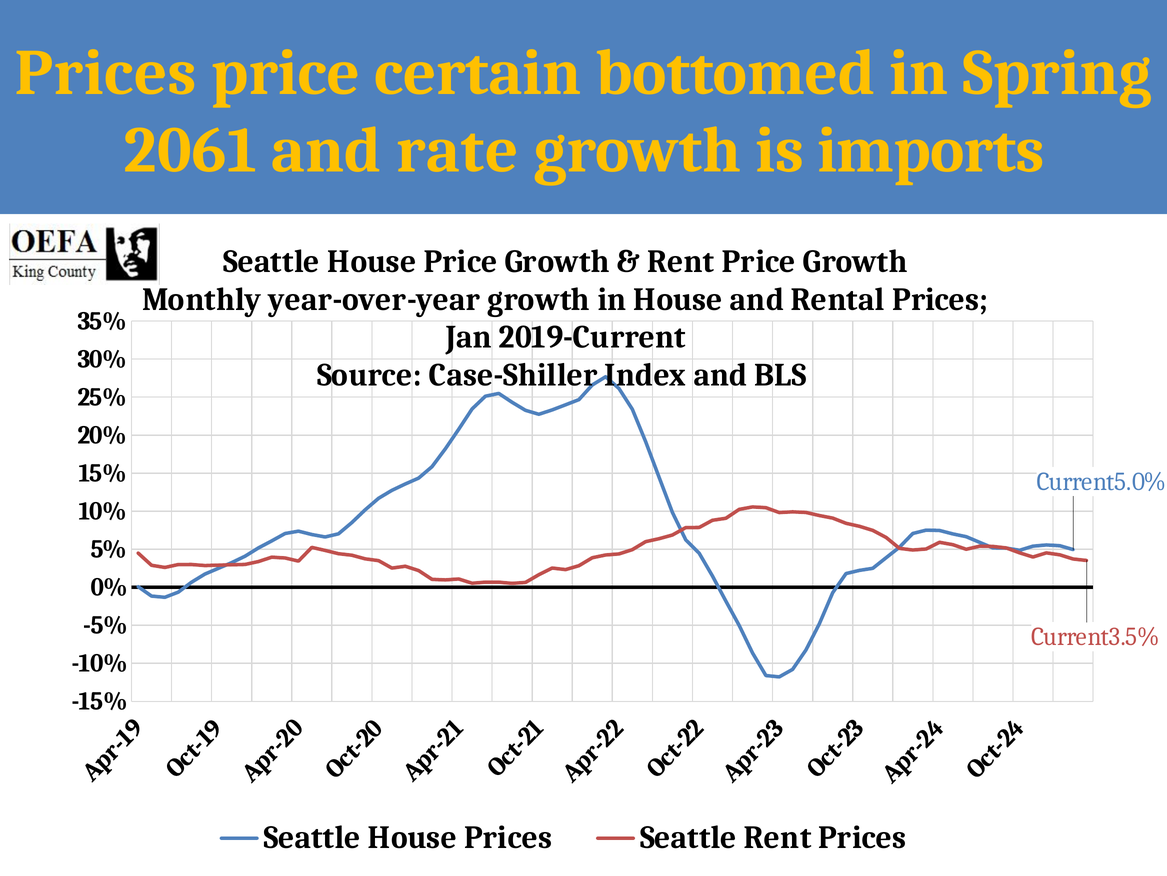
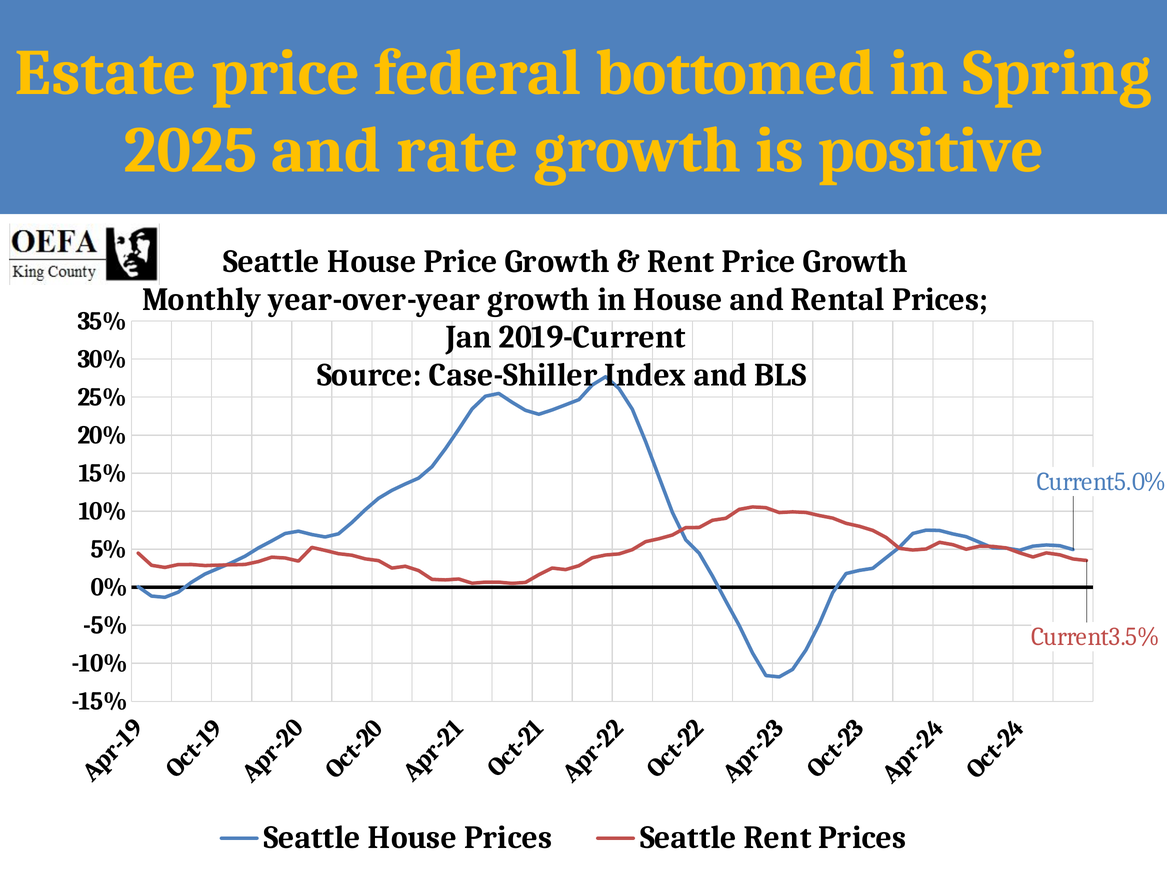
Prices: Prices -> Estate (106, 73)
certain: certain -> federal (478, 73)
2061: 2061 -> 2025 (191, 150)
imports: imports -> positive (931, 150)
